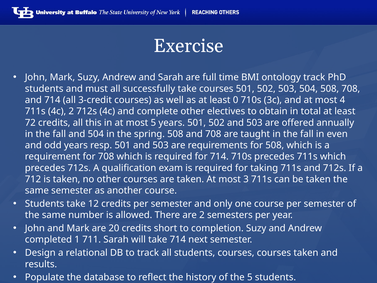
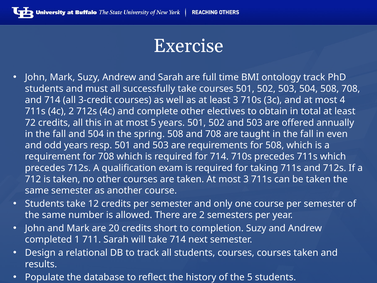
least 0: 0 -> 3 (236, 100)
